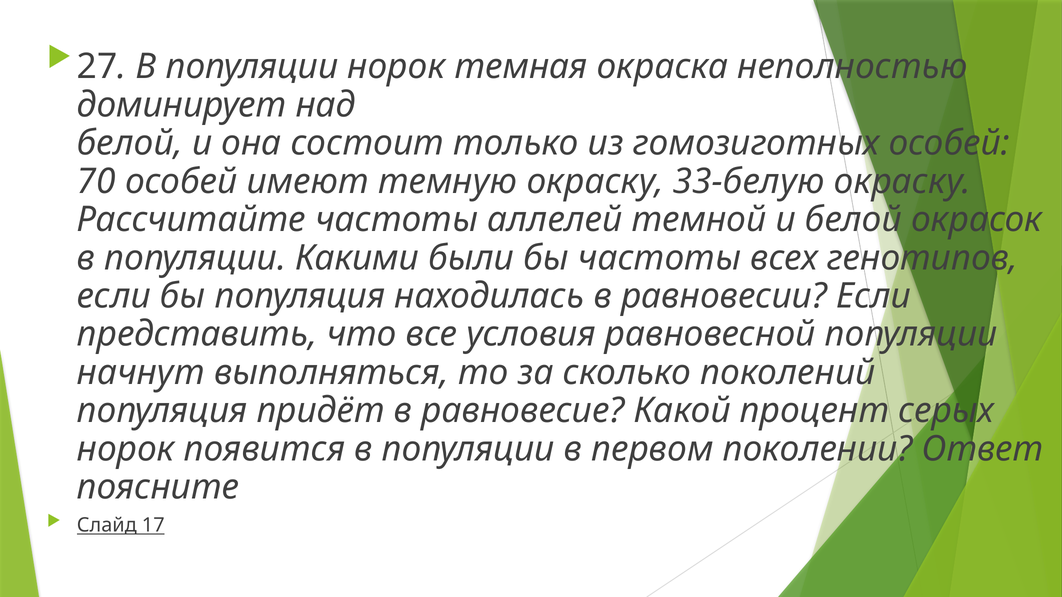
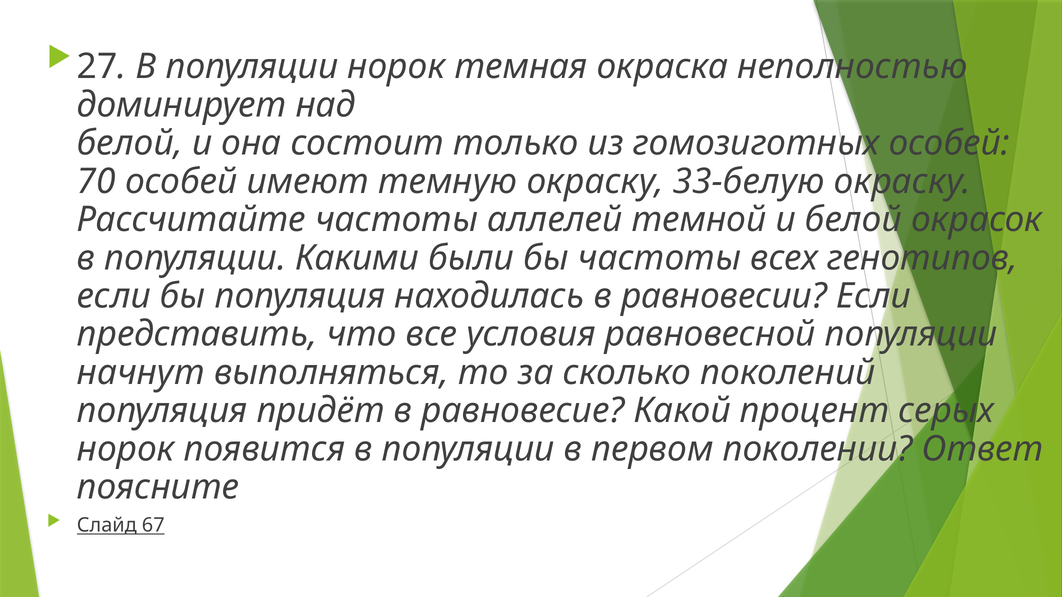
17: 17 -> 67 (153, 525)
